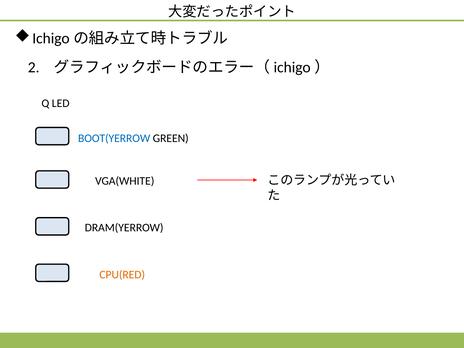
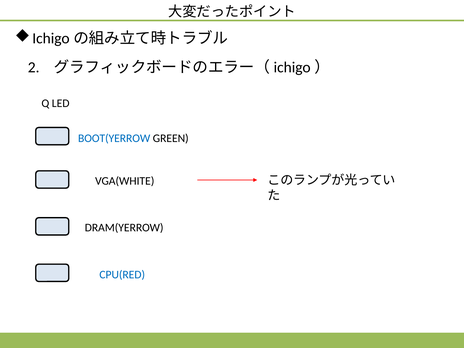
CPU(RED colour: orange -> blue (122, 275)
